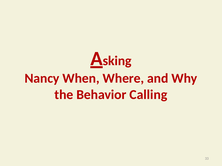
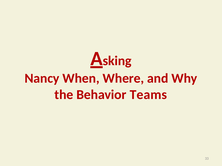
Calling: Calling -> Teams (148, 95)
